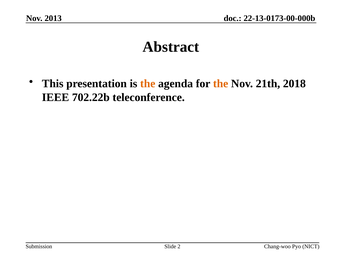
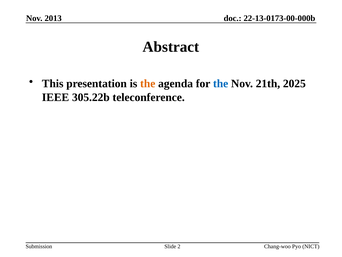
the colour: orange -> blue (221, 83)
2018: 2018 -> 2025 (294, 83)
702.22b: 702.22b -> 305.22b (91, 97)
